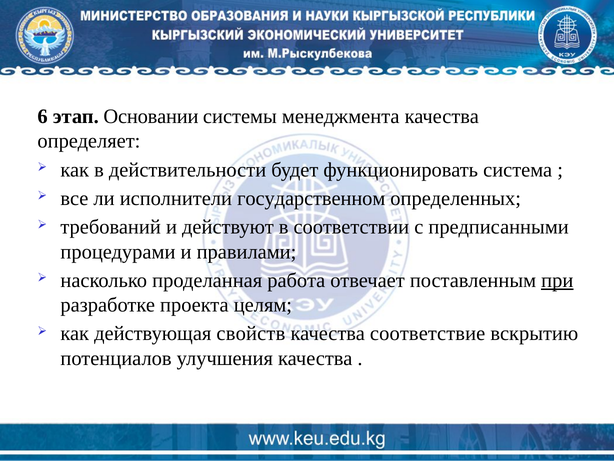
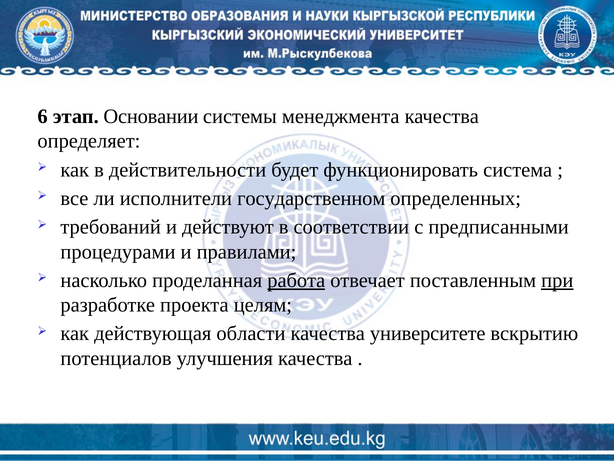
работа underline: none -> present (296, 280)
свойств: свойств -> области (251, 333)
соответствие: соответствие -> университете (428, 333)
